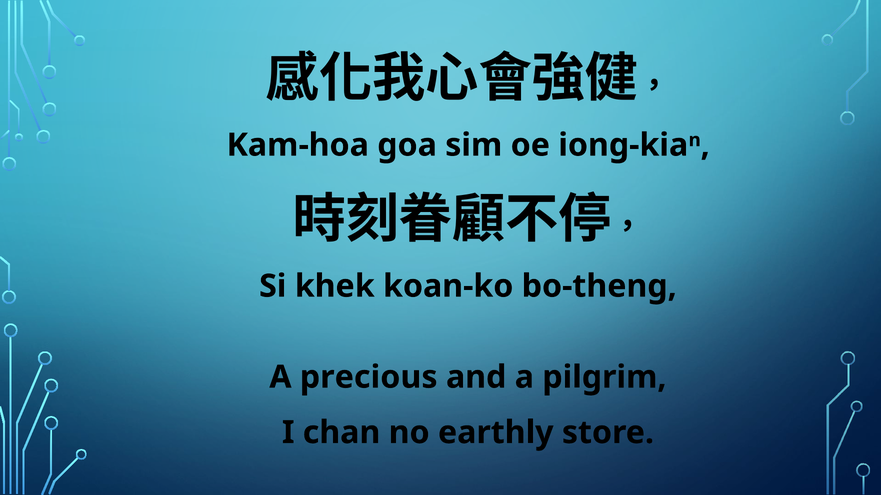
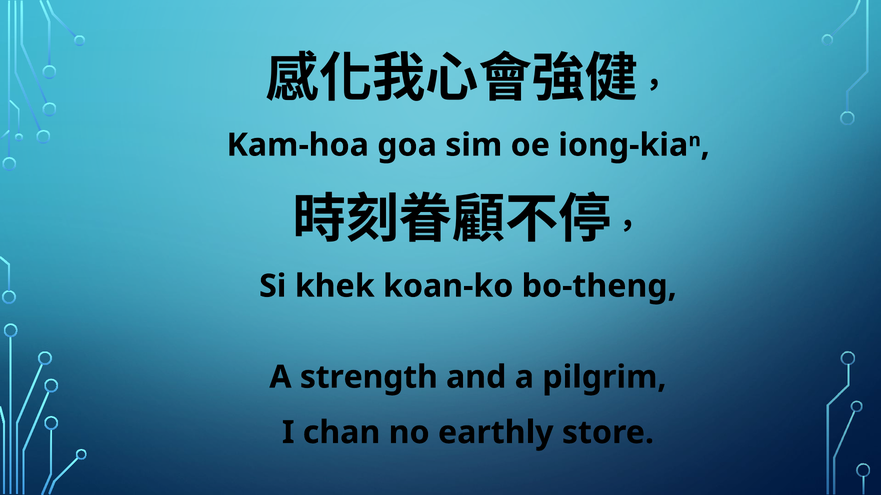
precious: precious -> strength (369, 378)
